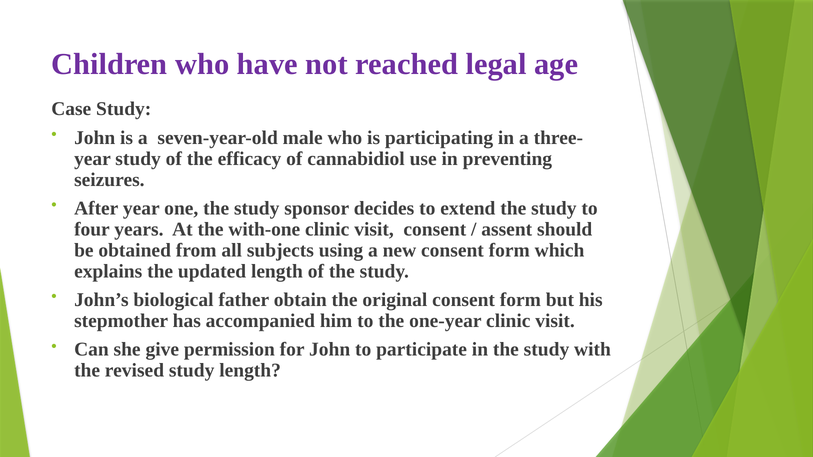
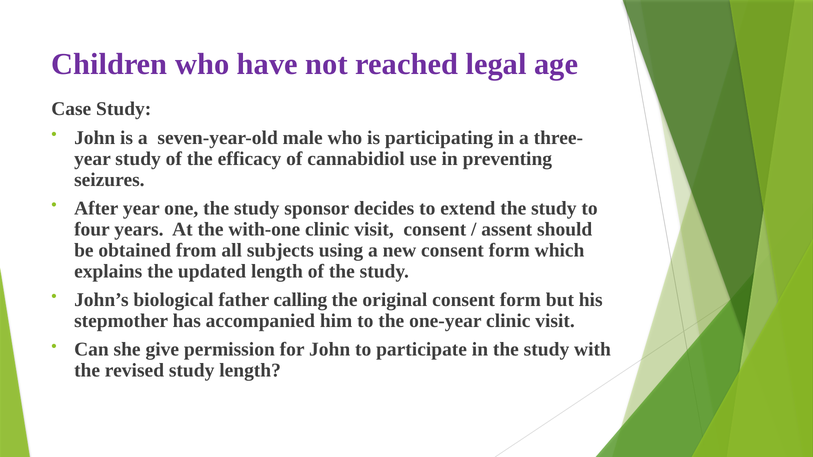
obtain: obtain -> calling (300, 300)
